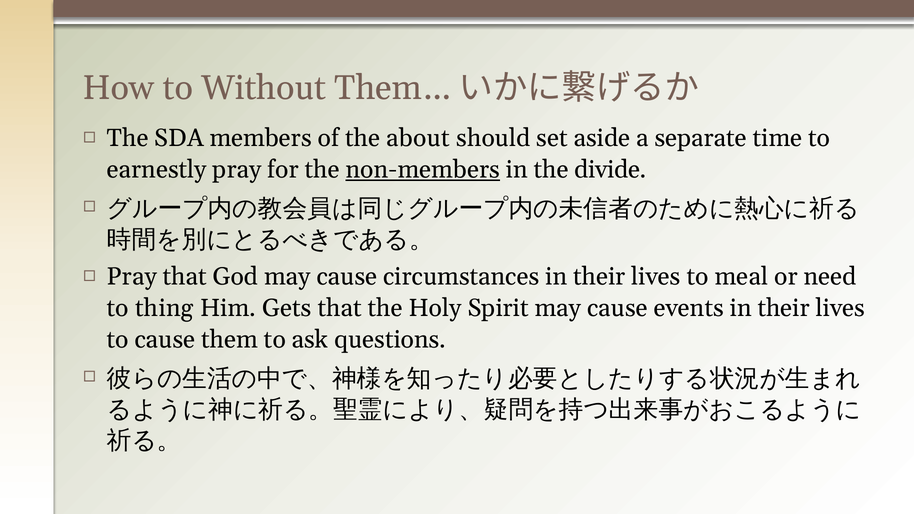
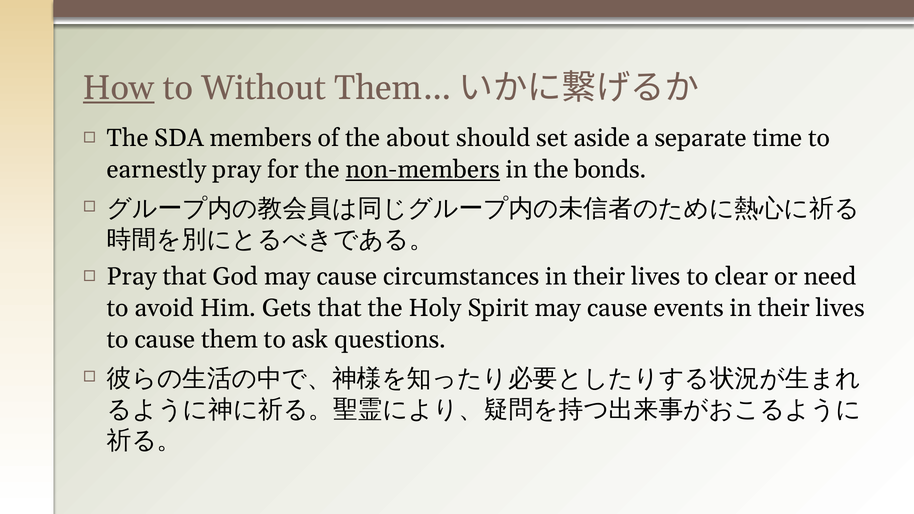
How underline: none -> present (119, 88)
divide: divide -> bonds (610, 170)
meal: meal -> clear (741, 277)
thing: thing -> avoid (164, 308)
